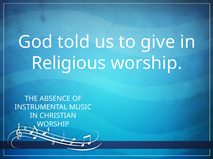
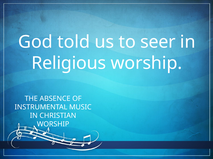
give: give -> seer (158, 42)
